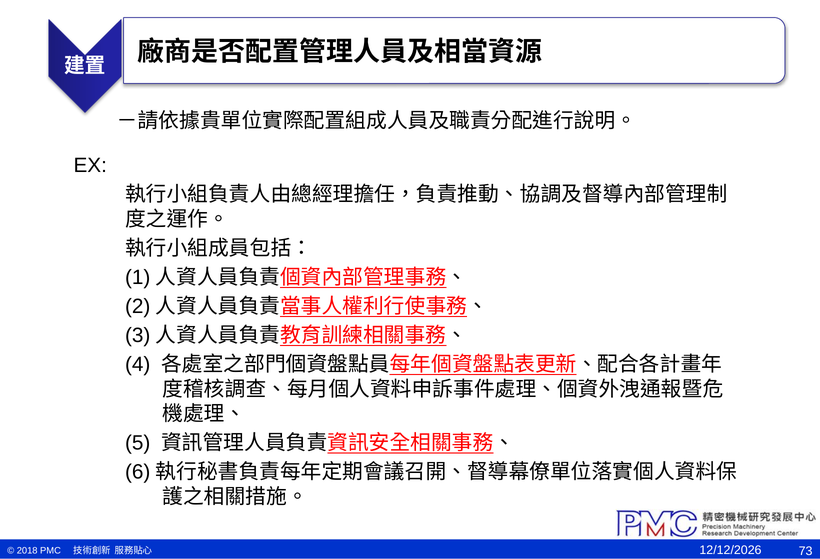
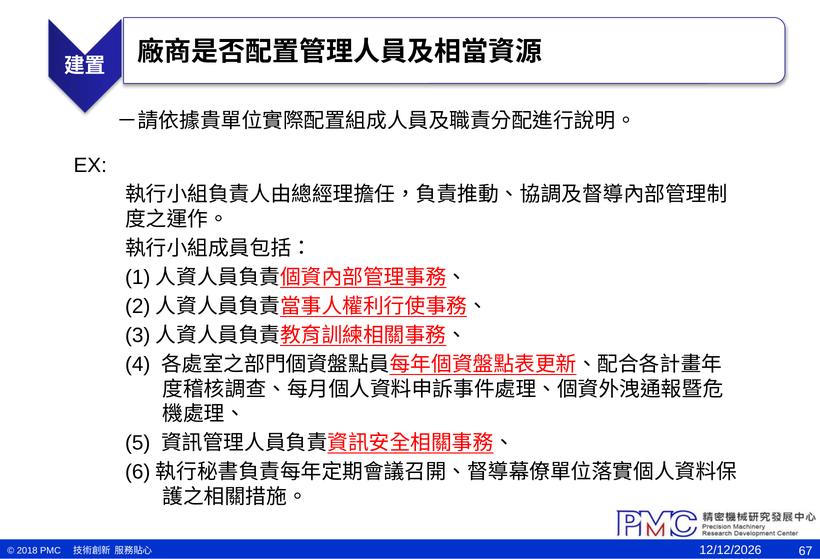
73: 73 -> 67 (806, 552)
